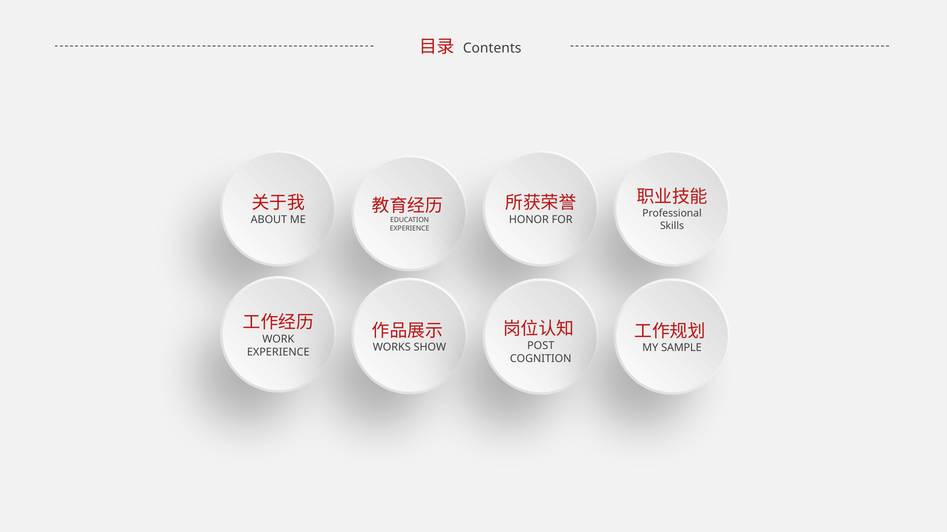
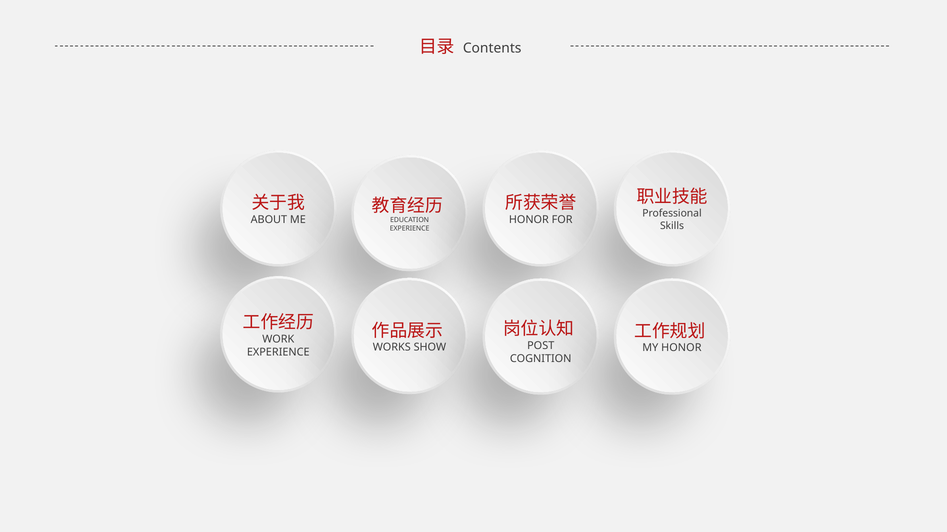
SAMPLE: SAMPLE -> HONOR (681, 348)
